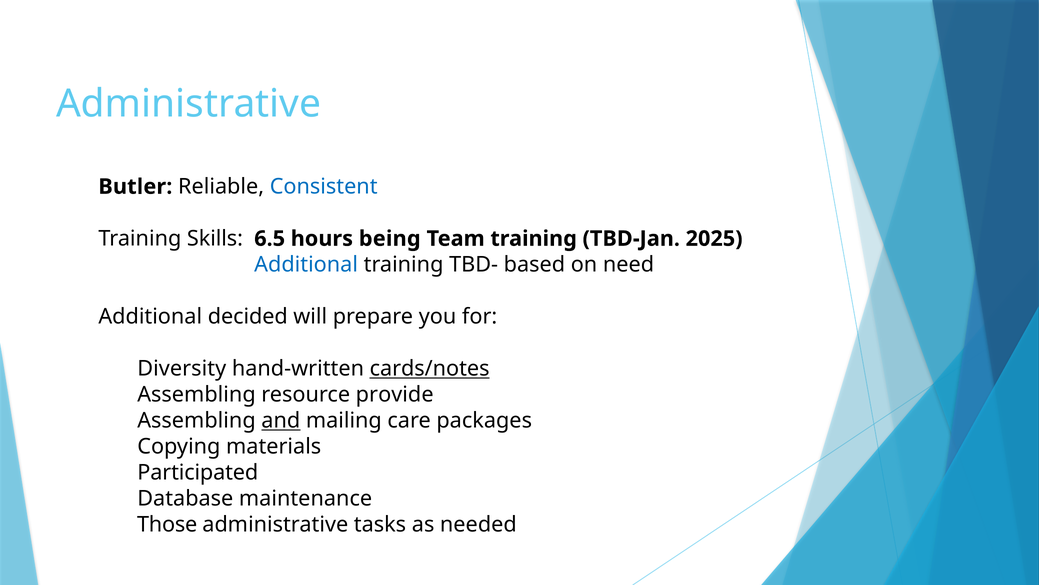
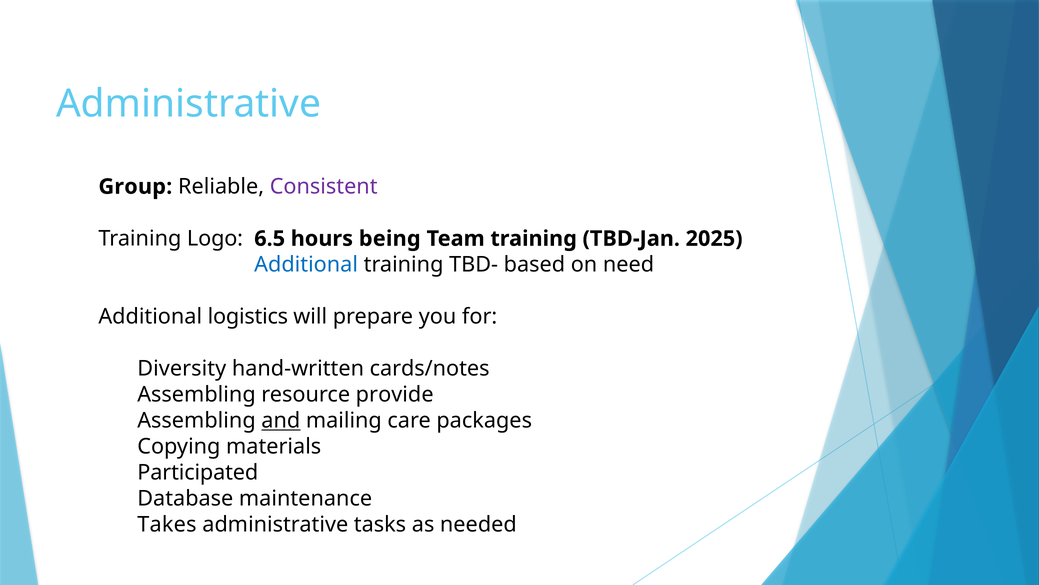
Butler: Butler -> Group (135, 186)
Consistent colour: blue -> purple (324, 186)
Skills: Skills -> Logo (215, 238)
decided: decided -> logistics (248, 316)
cards/notes underline: present -> none (430, 368)
Those: Those -> Takes (167, 524)
